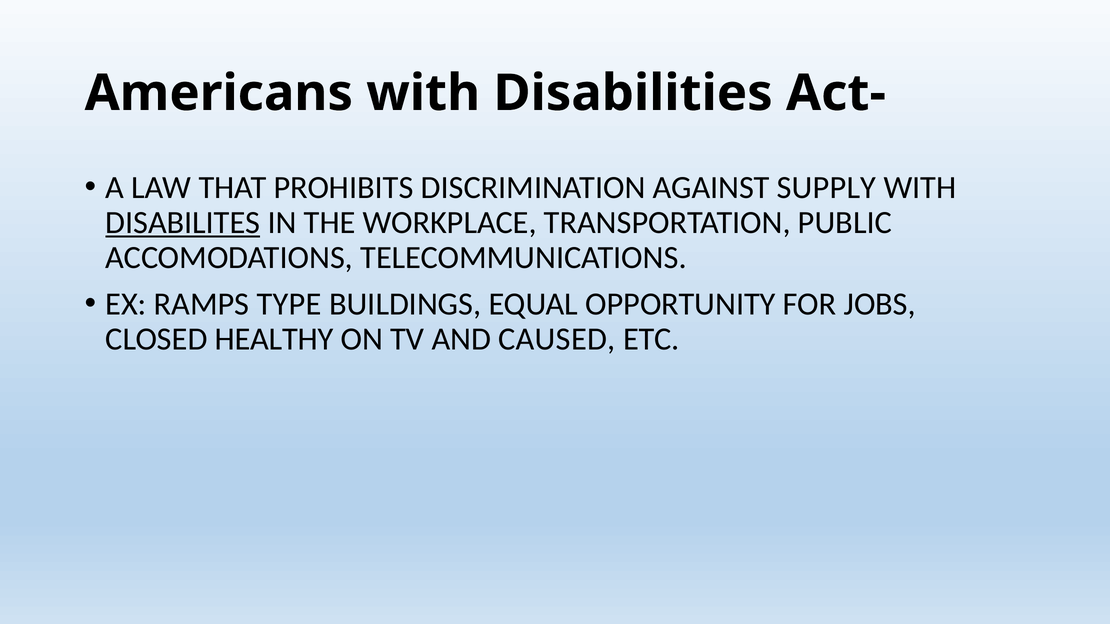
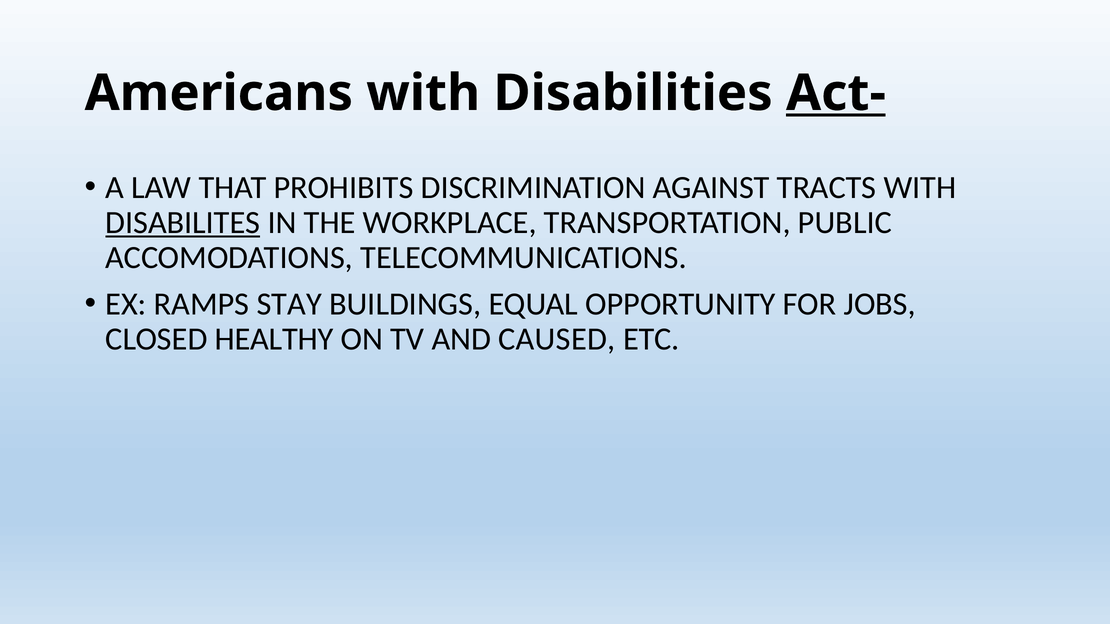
Act- underline: none -> present (836, 93)
SUPPLY: SUPPLY -> TRACTS (827, 188)
TYPE: TYPE -> STAY (289, 304)
